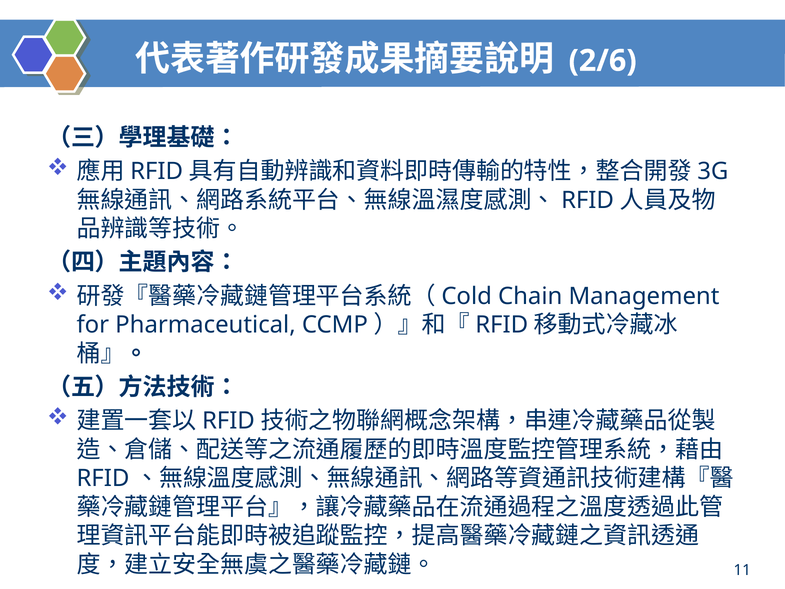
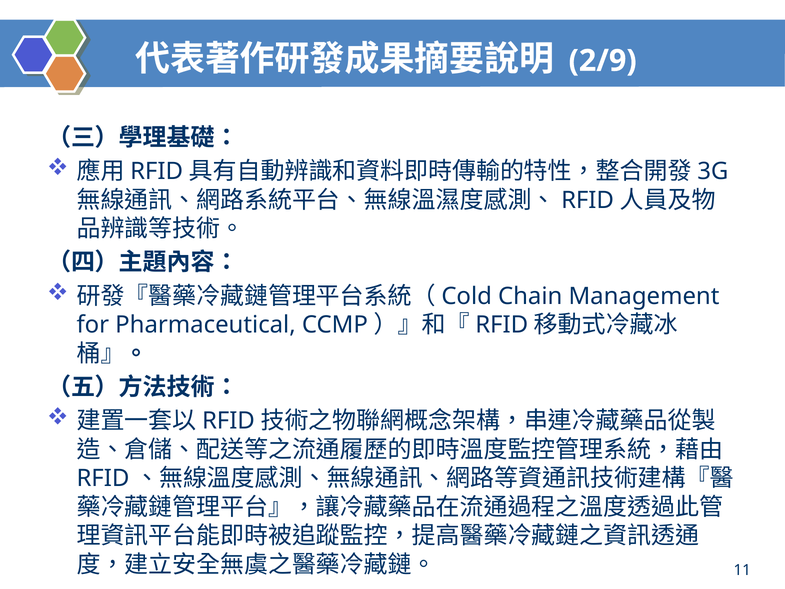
2/6: 2/6 -> 2/9 (603, 61)
